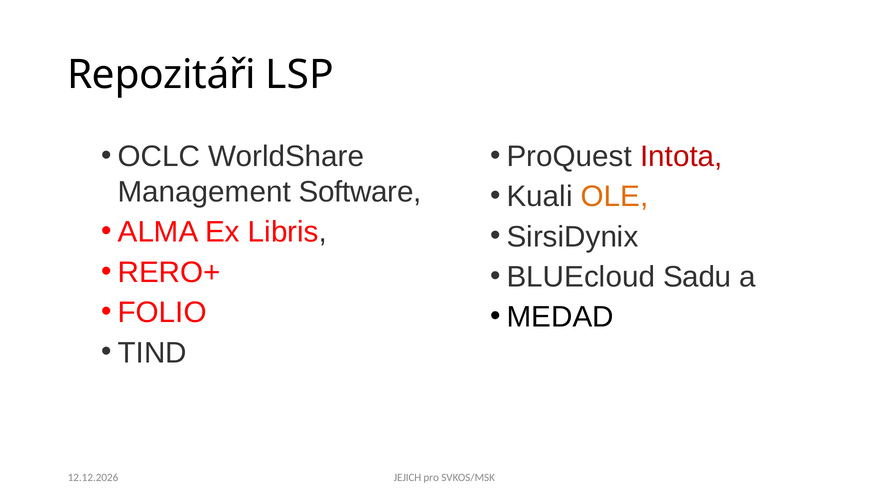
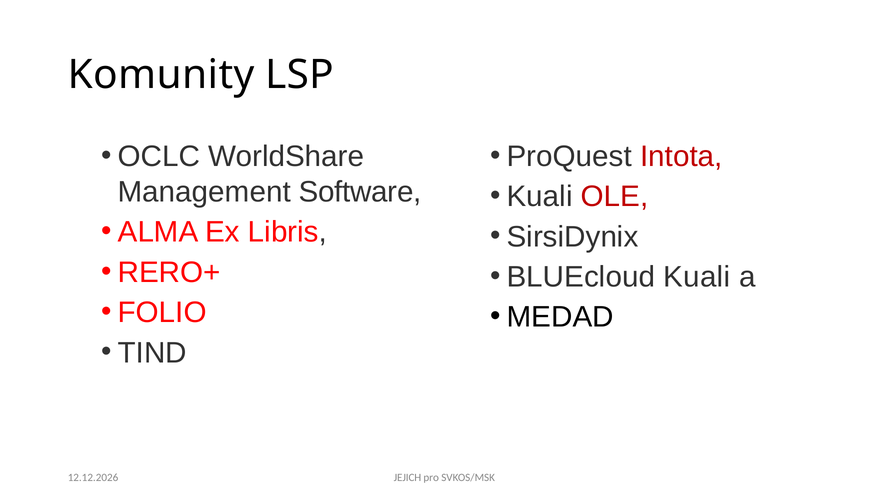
Repozitáři: Repozitáři -> Komunity (161, 75)
OLE colour: orange -> red (615, 197)
BLUEcloud Sadu: Sadu -> Kuali (697, 277)
